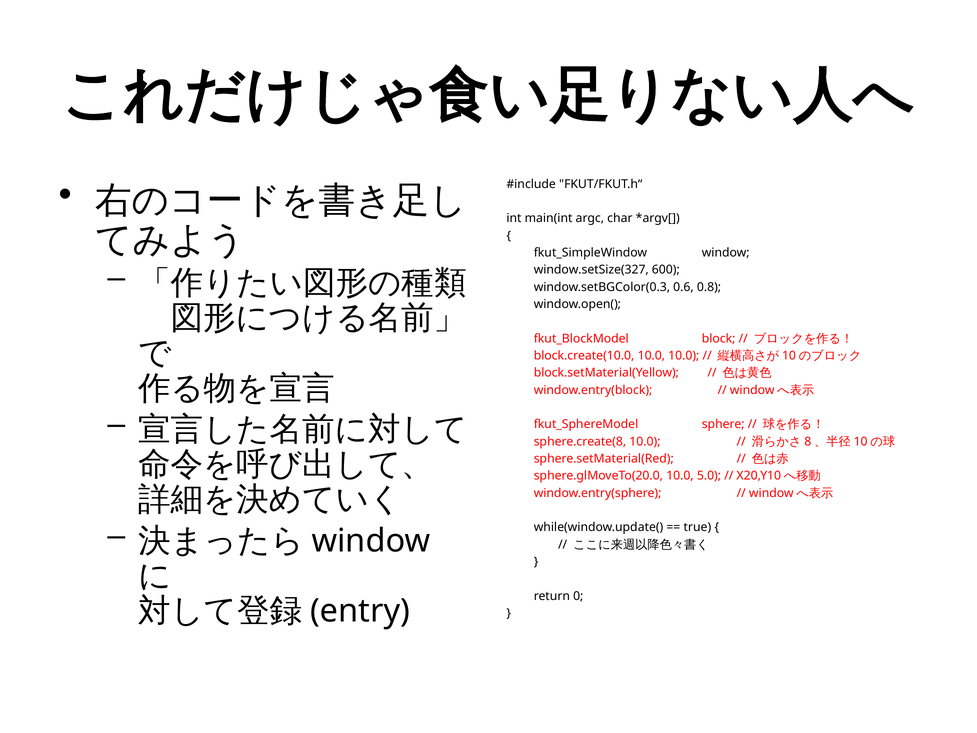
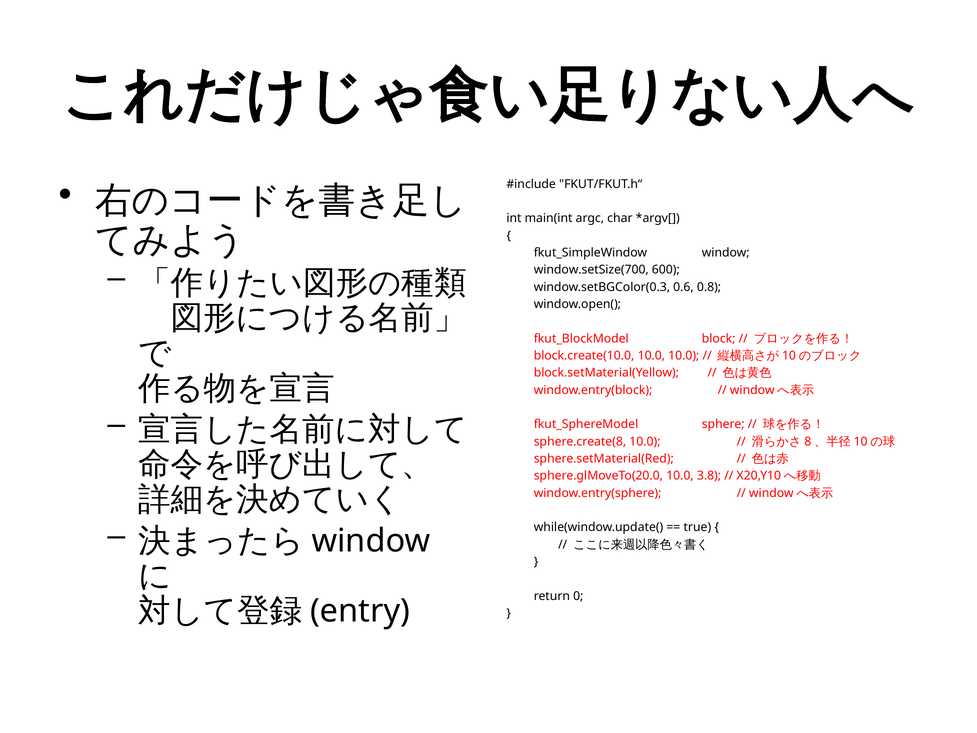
window.setSize(327: window.setSize(327 -> window.setSize(700 (591, 270)
5.0: 5.0 -> 3.8 (709, 476)
